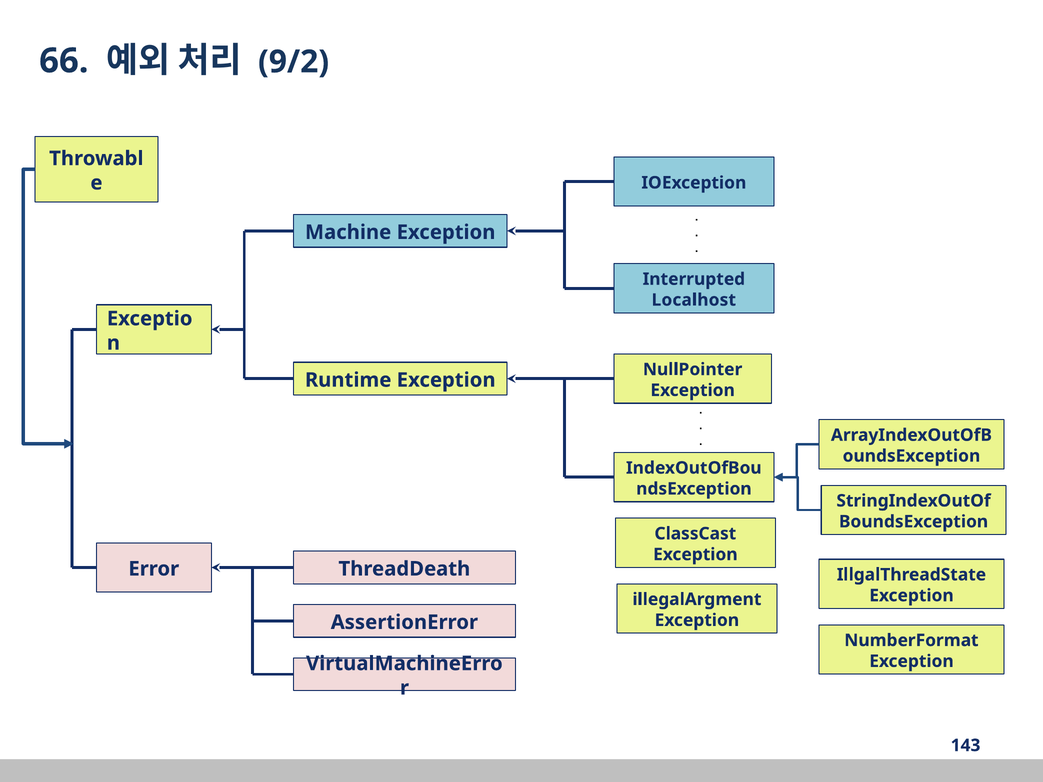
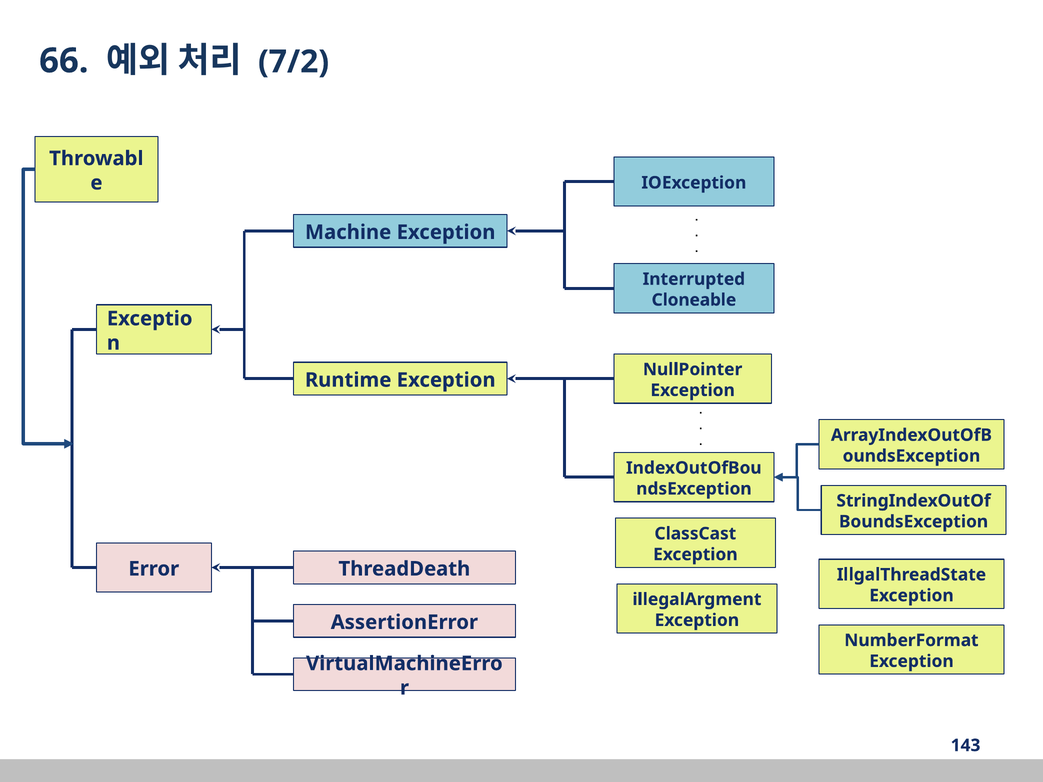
9/2: 9/2 -> 7/2 (294, 62)
Localhost: Localhost -> Cloneable (694, 300)
